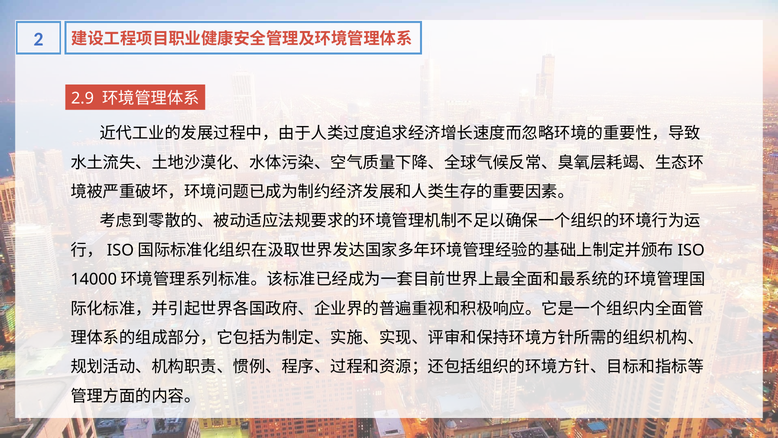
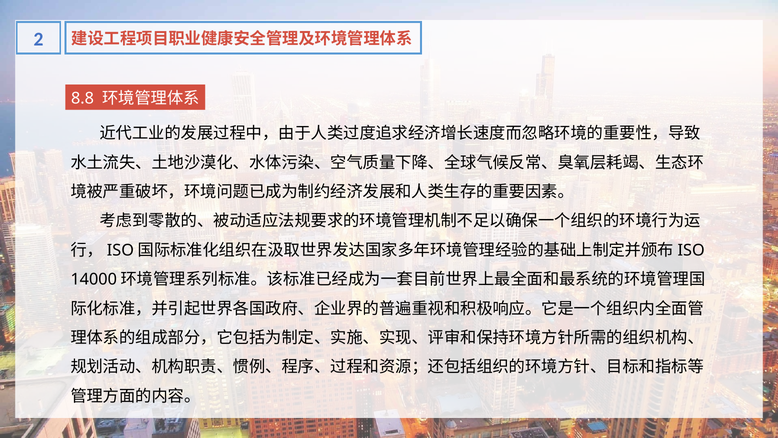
2.9: 2.9 -> 8.8 (83, 98)
